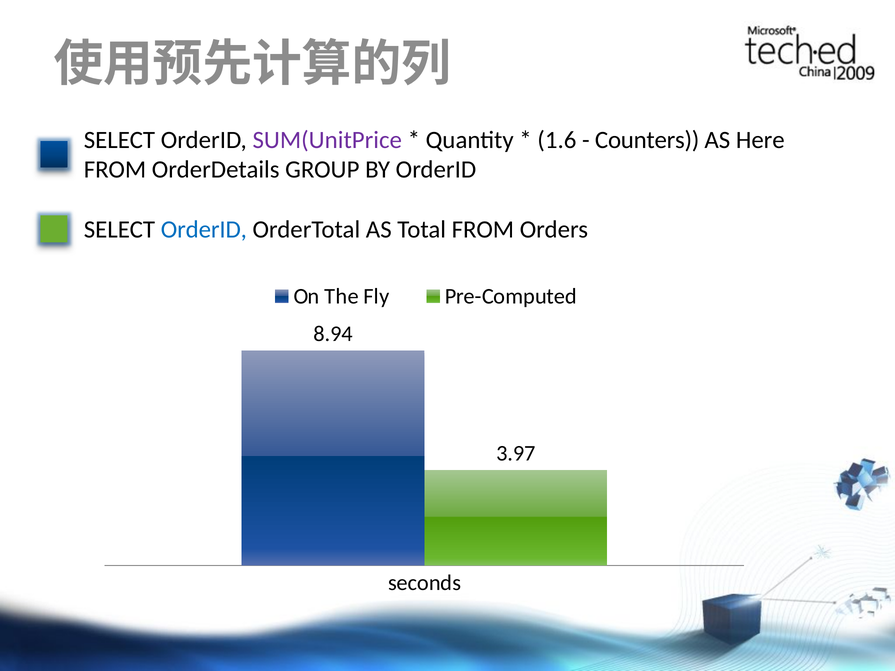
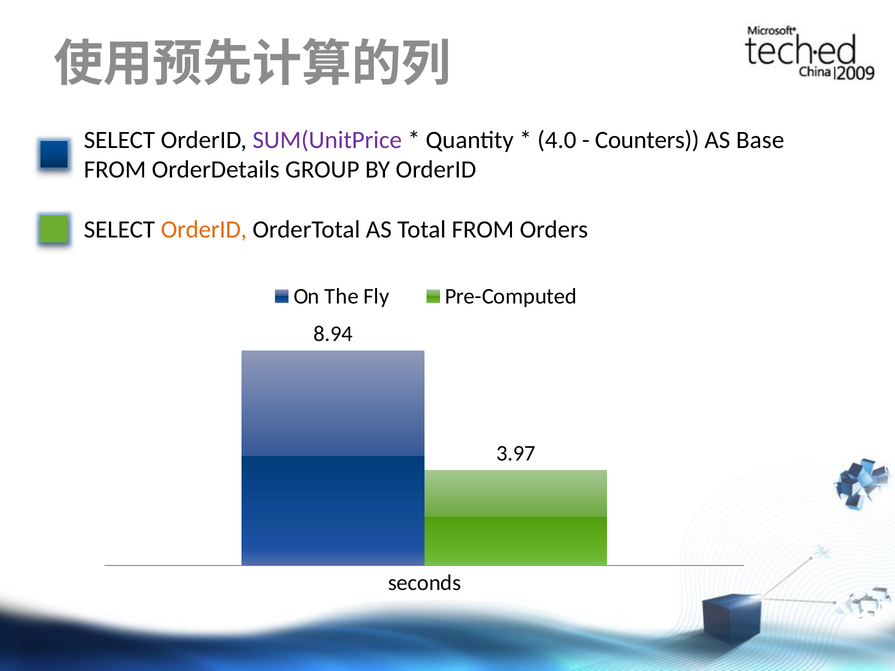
1.6: 1.6 -> 4.0 (557, 140)
Here: Here -> Base (760, 140)
OrderID colour: blue -> orange (204, 229)
